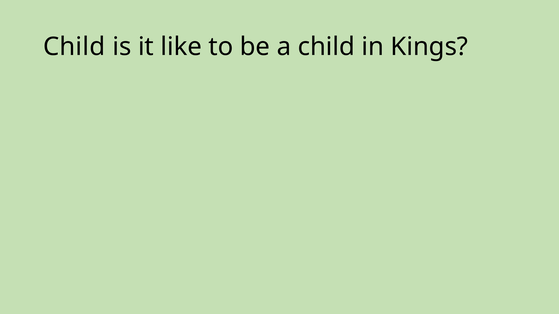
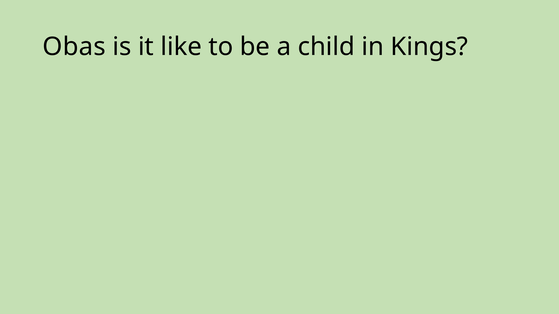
Child: Child -> Obas (74, 47)
